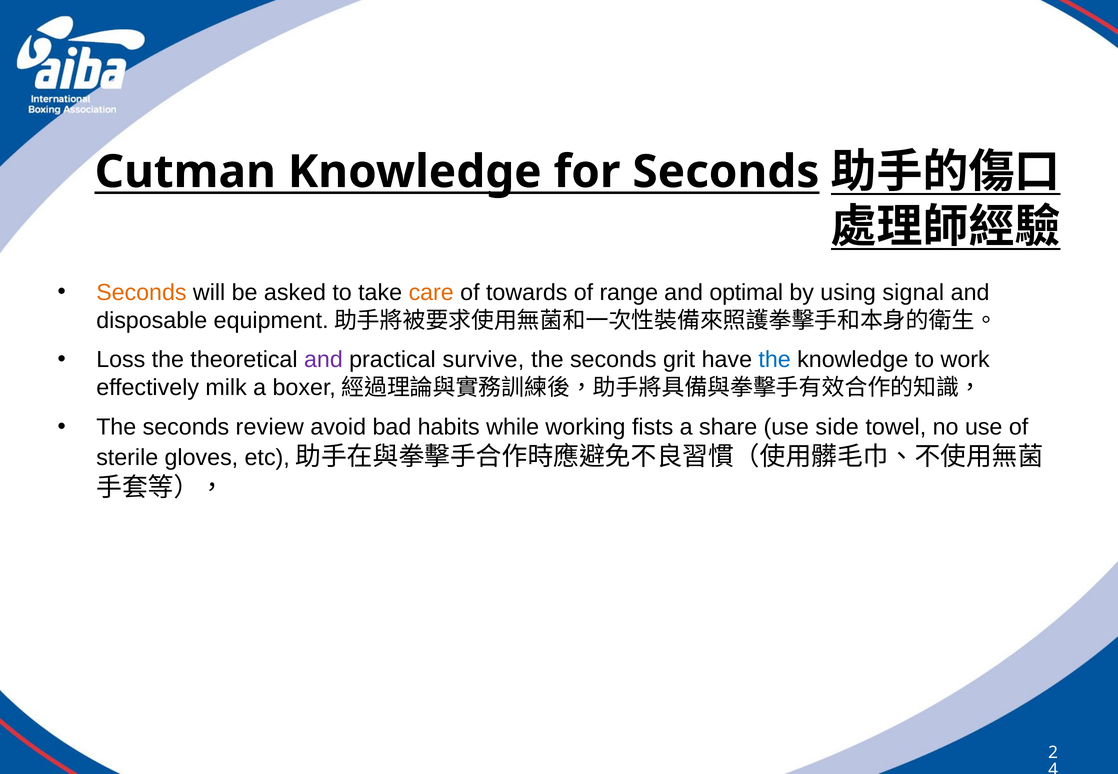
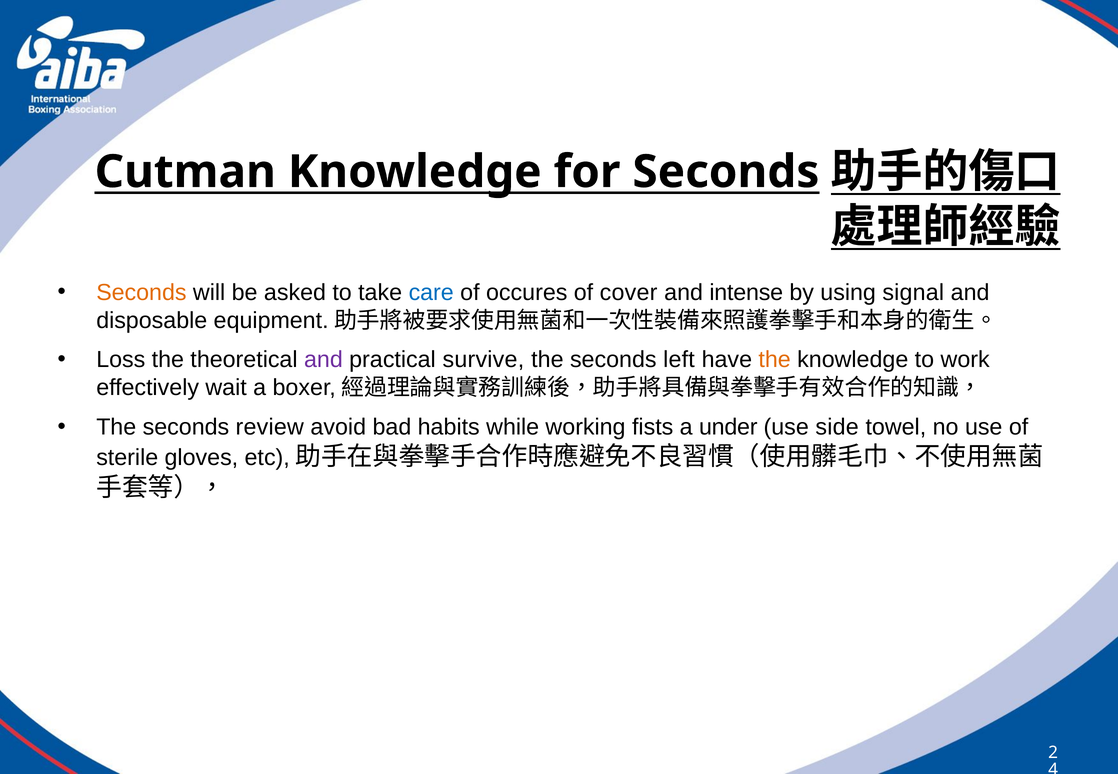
care colour: orange -> blue (431, 292)
towards: towards -> occures (527, 292)
range: range -> cover (629, 292)
optimal: optimal -> intense (746, 292)
grit: grit -> left (679, 360)
the colour: blue -> orange (775, 360)
milk: milk -> wait (226, 388)
share: share -> under (728, 427)
